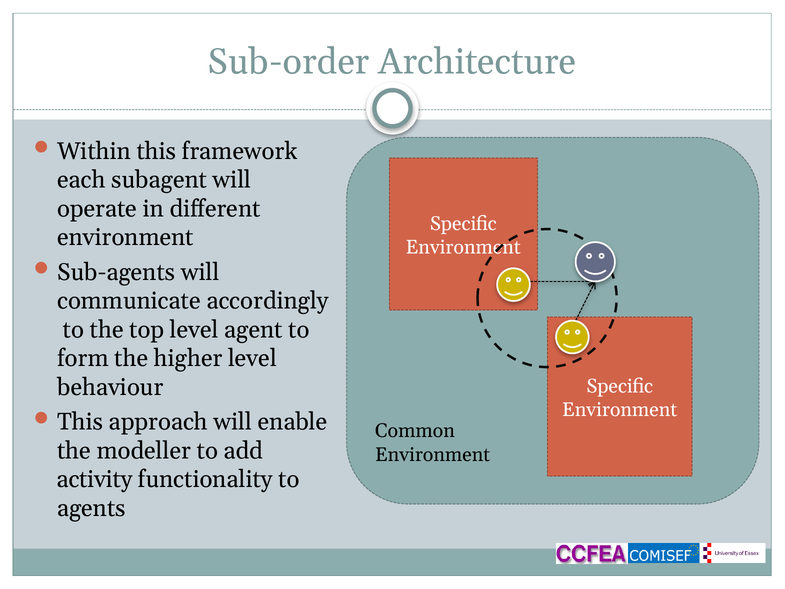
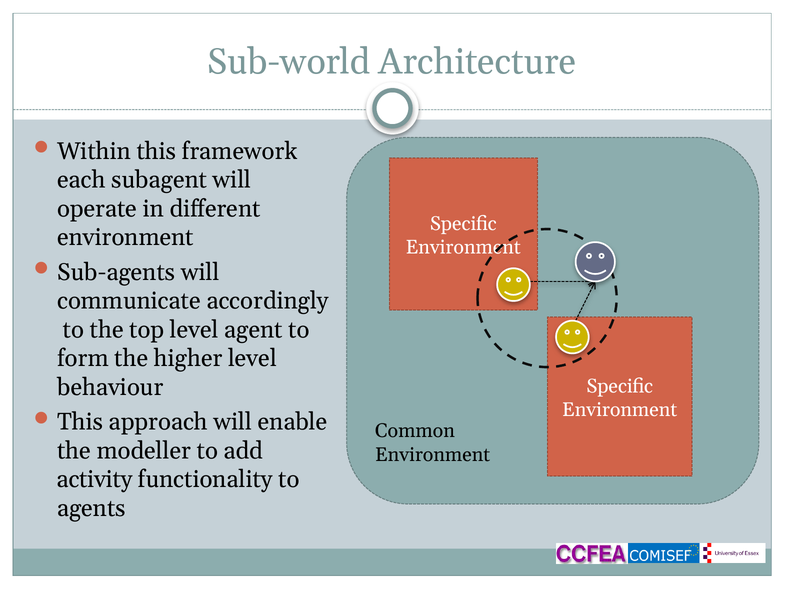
Sub-order: Sub-order -> Sub-world (289, 62)
